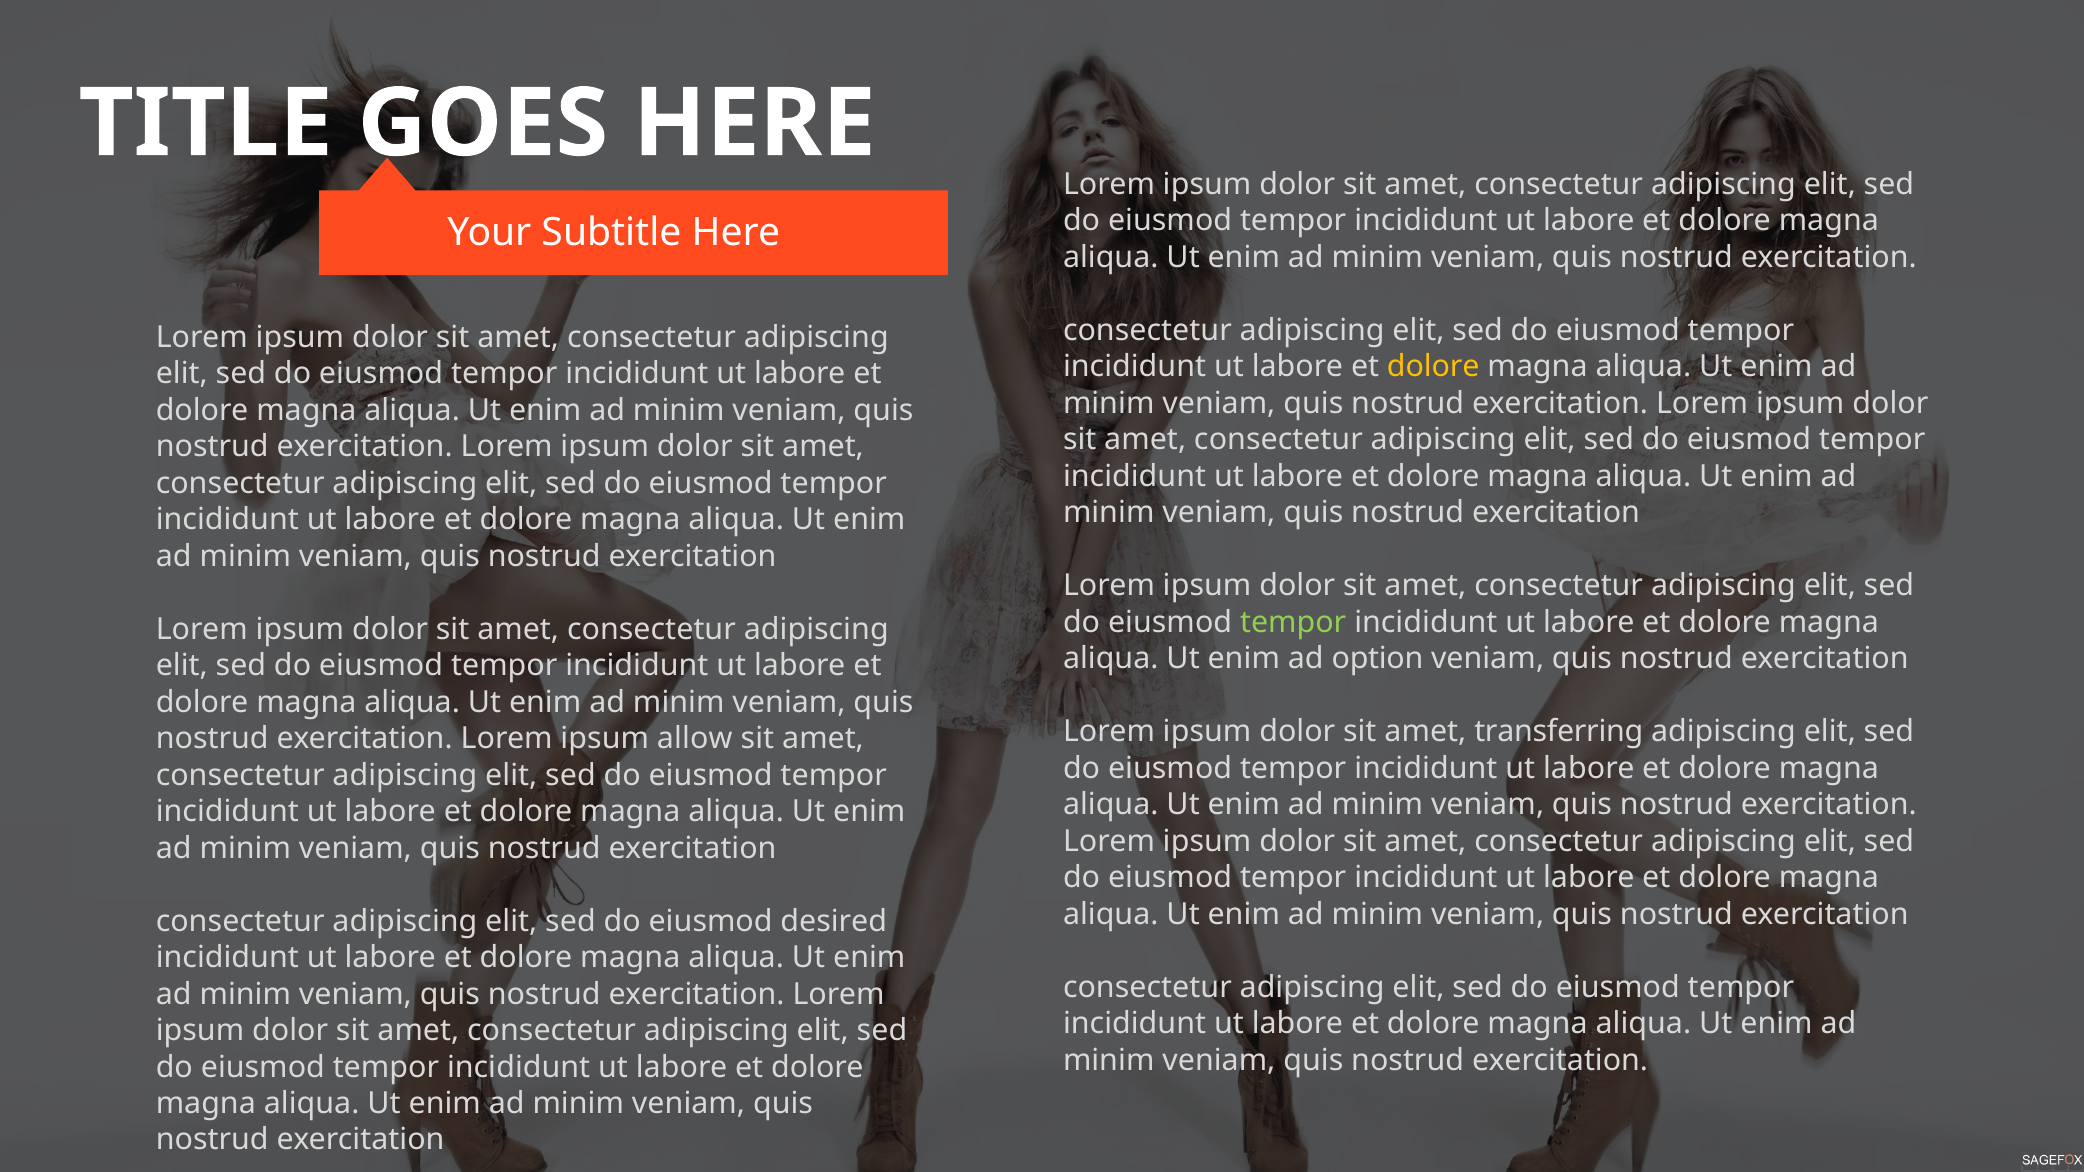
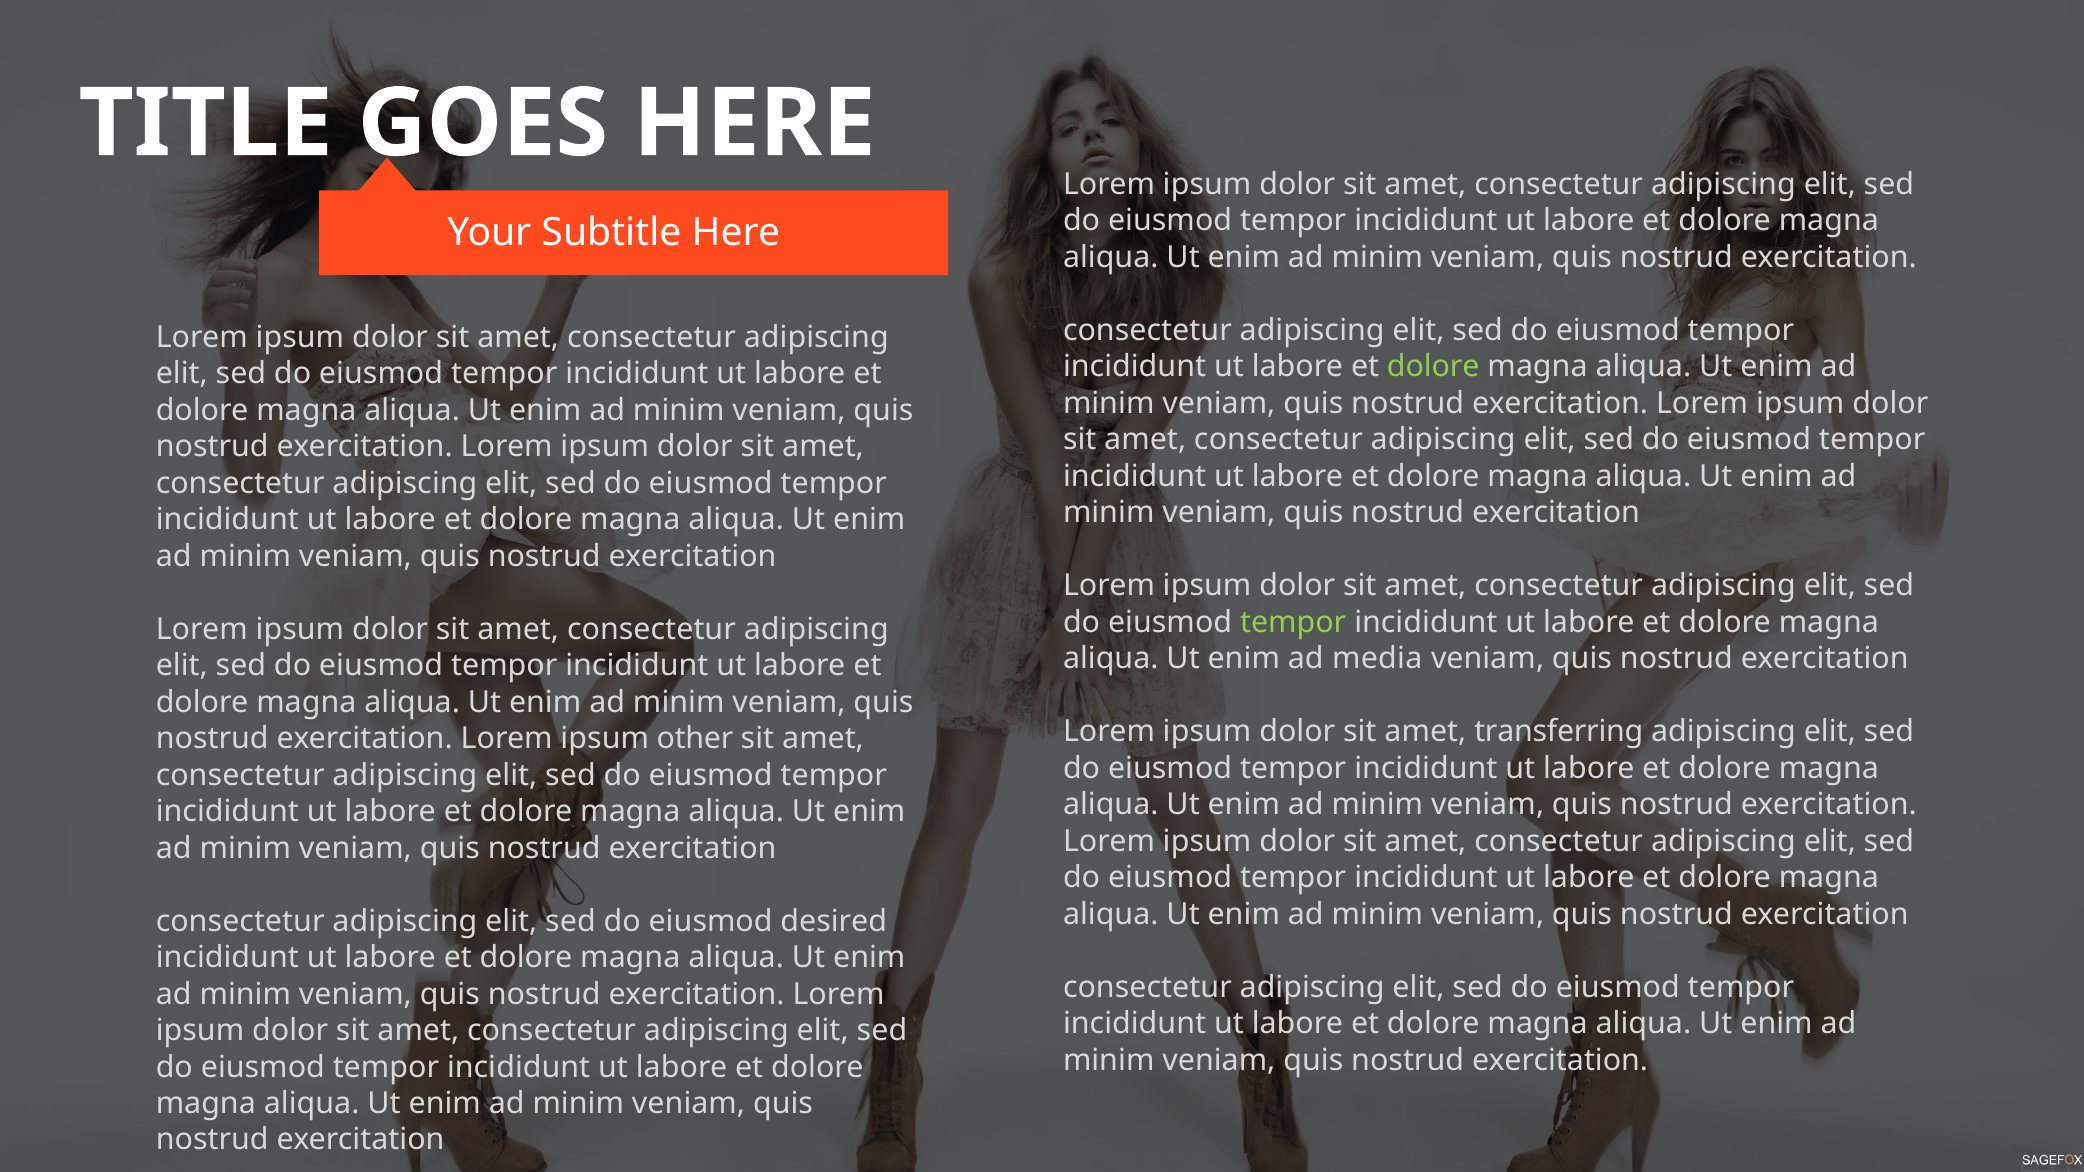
dolore colour: yellow -> light green (1433, 367)
option: option -> media (1377, 659)
allow: allow -> other (695, 739)
